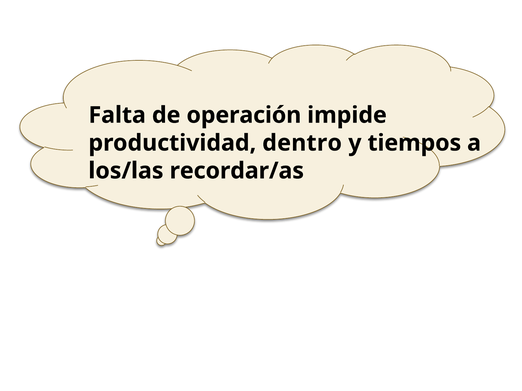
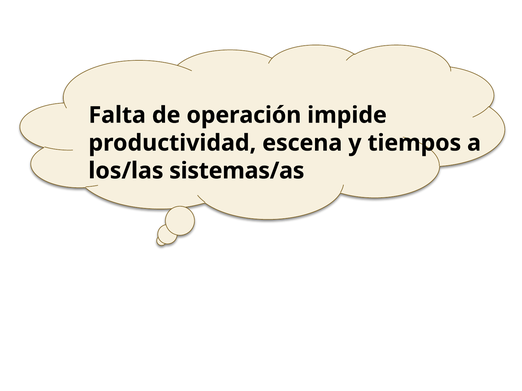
dentro: dentro -> escena (302, 143)
recordar/as: recordar/as -> sistemas/as (237, 171)
